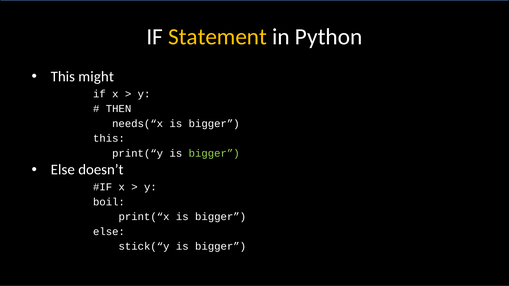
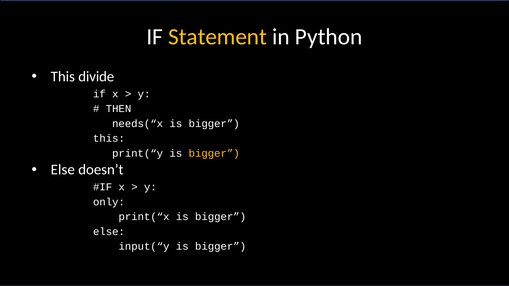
might: might -> divide (96, 77)
bigger colour: light green -> yellow (214, 153)
boil: boil -> only (109, 202)
stick(“y: stick(“y -> input(“y (144, 247)
